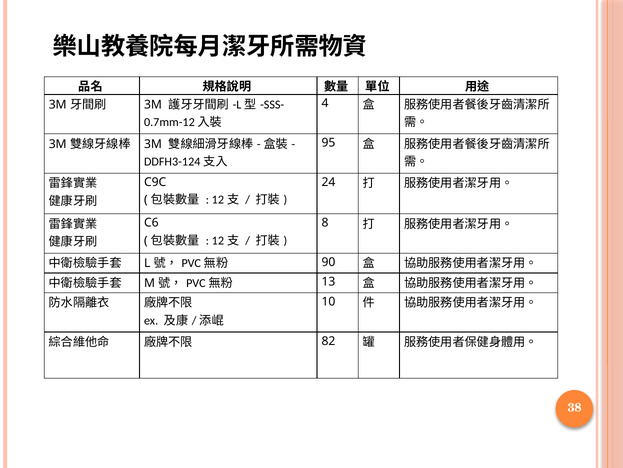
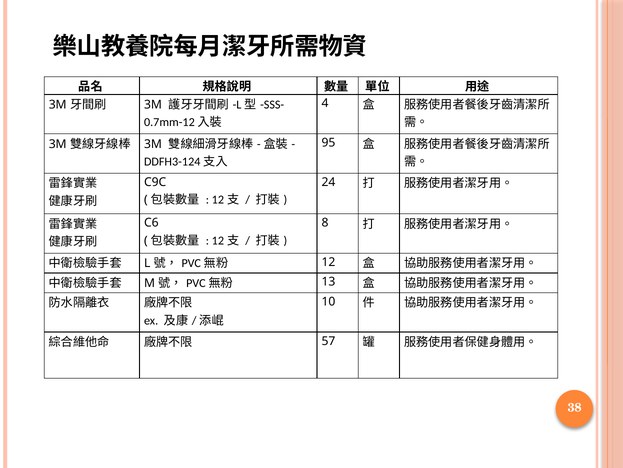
90: 90 -> 12 (329, 262)
82: 82 -> 57 (329, 341)
